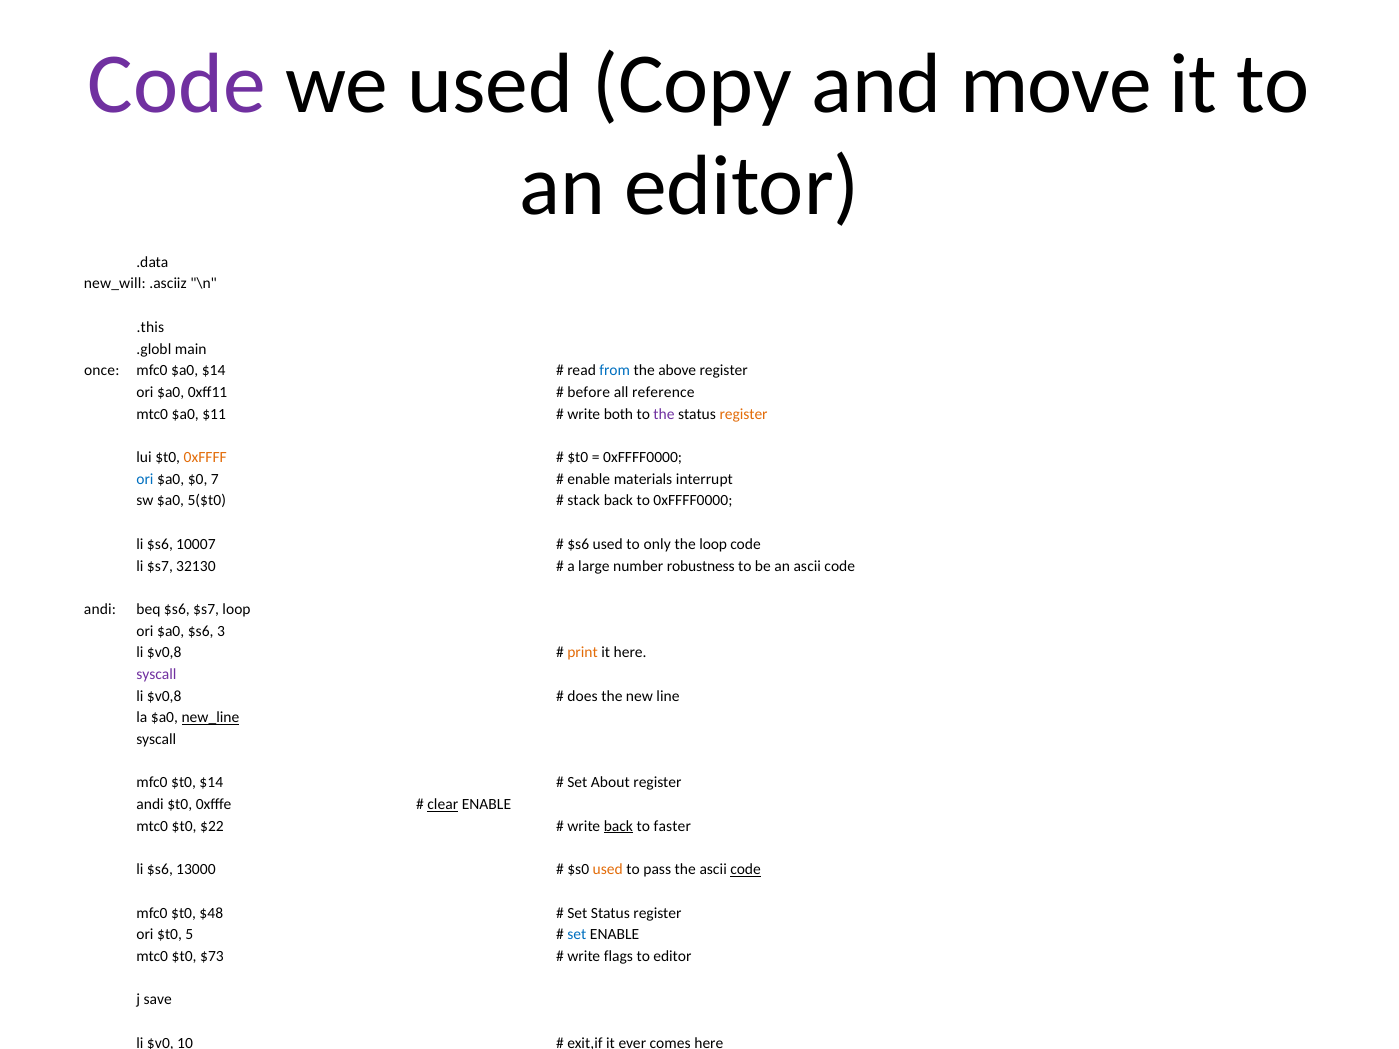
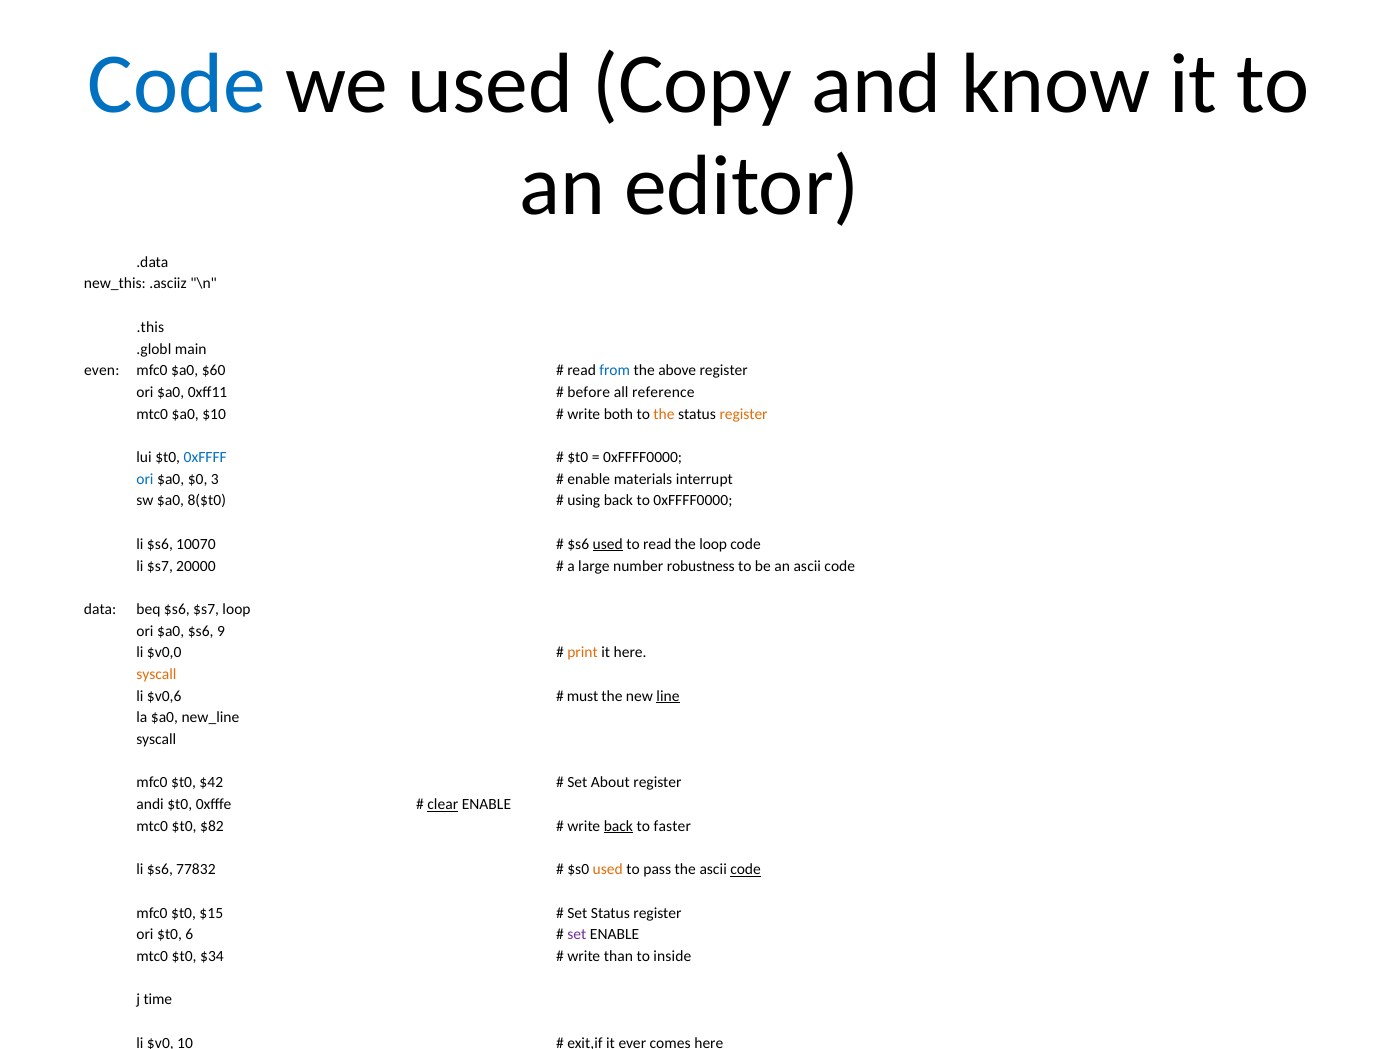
Code colour: purple -> blue (177, 84)
move: move -> know (1056, 84)
new_will: new_will -> new_this (115, 284)
once: once -> even (102, 371)
$a0 $14: $14 -> $60 (214, 371)
$11: $11 -> $10 (214, 414)
the colour: purple -> orange (664, 414)
0xFFFF colour: orange -> blue (205, 458)
7: 7 -> 3 (215, 479)
5($t0: 5($t0 -> 8($t0 (207, 501)
stack: stack -> using (584, 501)
10007: 10007 -> 10070 (196, 544)
used underline: none -> present (608, 544)
to only: only -> read (657, 544)
32130: 32130 -> 20000 (196, 566)
andi: andi -> data (100, 609)
3: 3 -> 9 (221, 631)
$v0,8: $v0,8 -> $v0,0 (164, 653)
syscall colour: purple -> orange (156, 675)
$v0,8: $v0,8 -> $v0,6 (164, 696)
does: does -> must (583, 696)
line underline: none -> present (668, 696)
new_line underline: present -> none (210, 718)
$t0 $14: $14 -> $42 (211, 783)
$22: $22 -> $82 (212, 826)
13000: 13000 -> 77832 (196, 870)
$48: $48 -> $15 (211, 913)
5: 5 -> 6 (189, 935)
set colour: blue -> purple (577, 935)
$73: $73 -> $34 (212, 957)
flags: flags -> than (618, 957)
to editor: editor -> inside (672, 957)
j save: save -> time (158, 1000)
